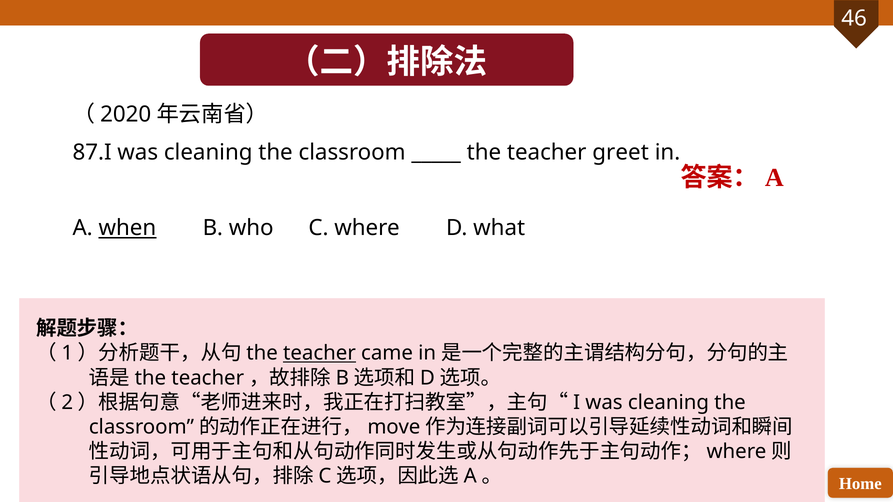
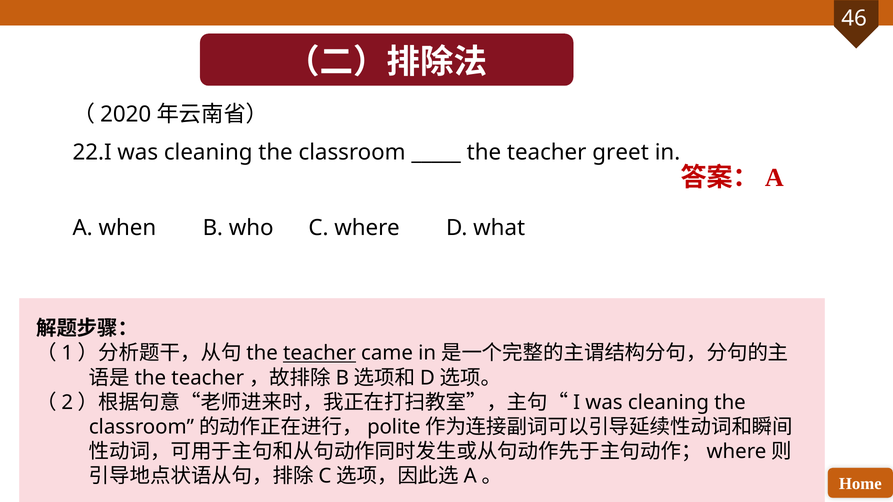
87.I: 87.I -> 22.I (92, 152)
when underline: present -> none (127, 228)
move: move -> polite (394, 427)
